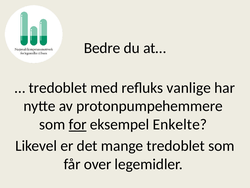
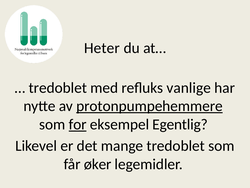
Bedre: Bedre -> Heter (102, 48)
protonpumpehemmere underline: none -> present (149, 106)
Enkelte: Enkelte -> Egentlig (180, 124)
over: over -> øker (98, 164)
